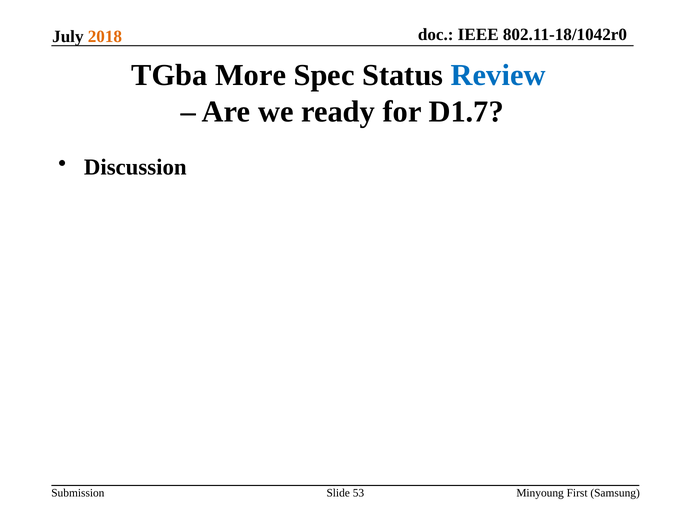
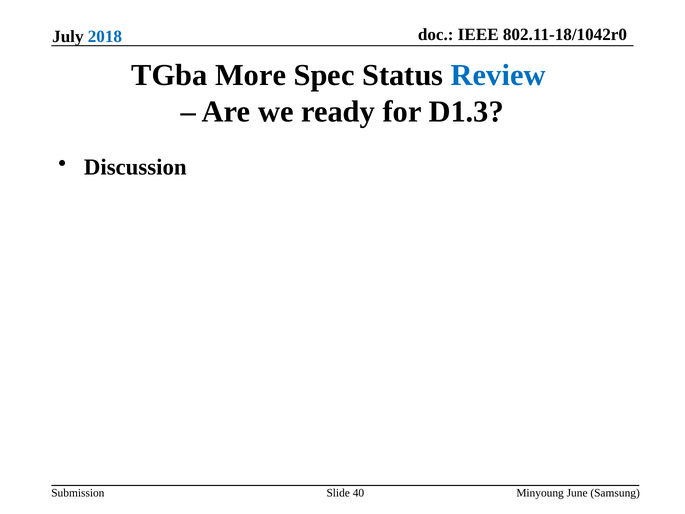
2018 colour: orange -> blue (105, 37)
D1.7: D1.7 -> D1.3 (466, 112)
53: 53 -> 40 (358, 493)
First: First -> June (577, 493)
